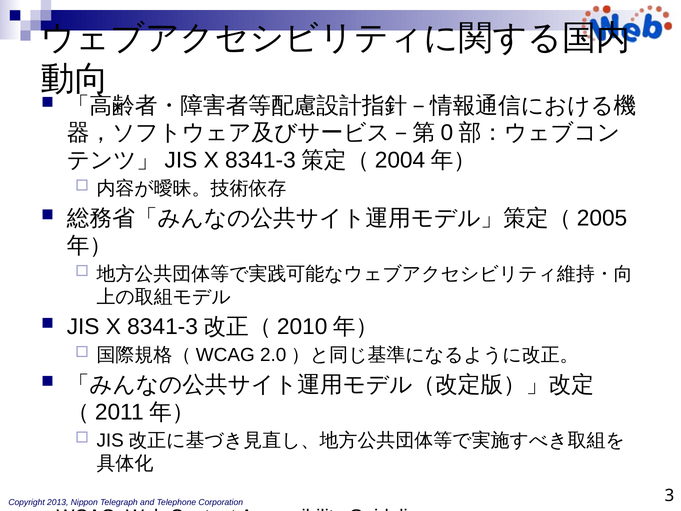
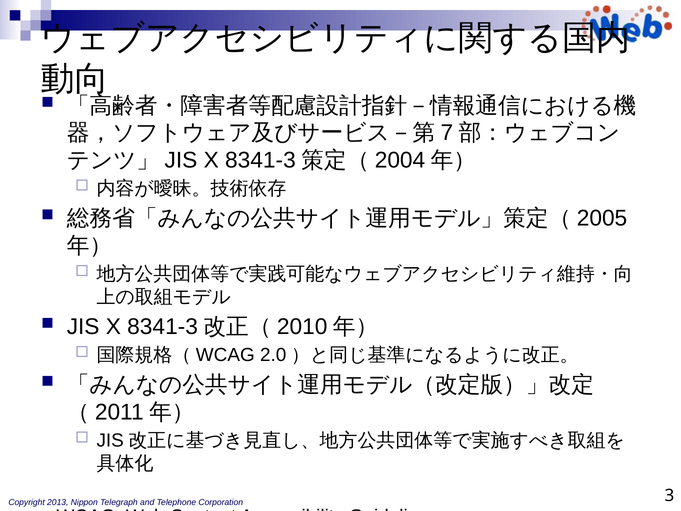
0: 0 -> 7 (447, 133)
